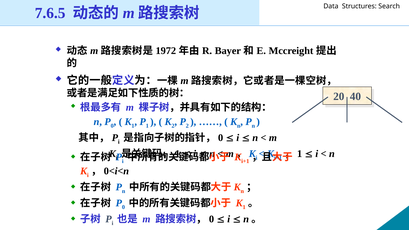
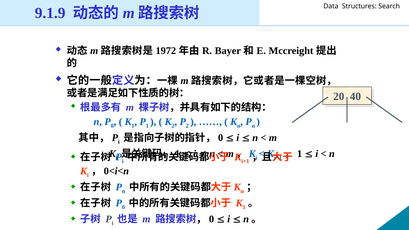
7.6.5: 7.6.5 -> 9.1.9 (50, 13)
